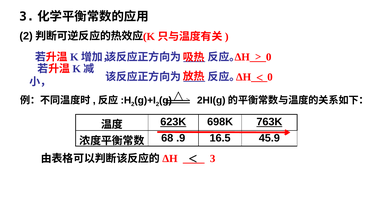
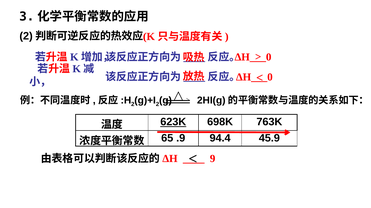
763K underline: present -> none (269, 122)
68: 68 -> 65 (167, 139)
16.5: 16.5 -> 94.4 (220, 139)
3: 3 -> 9 (213, 159)
